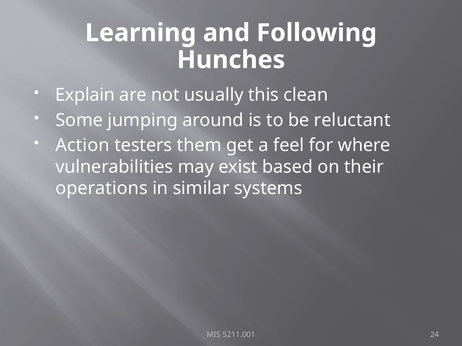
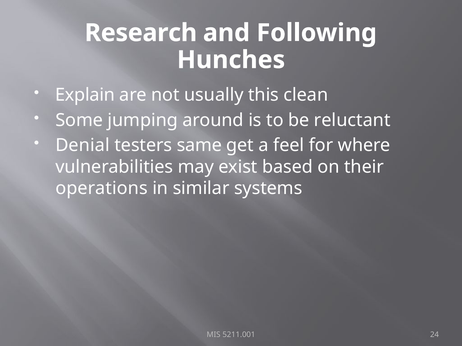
Learning: Learning -> Research (141, 33)
Action: Action -> Denial (83, 146)
them: them -> same (199, 146)
